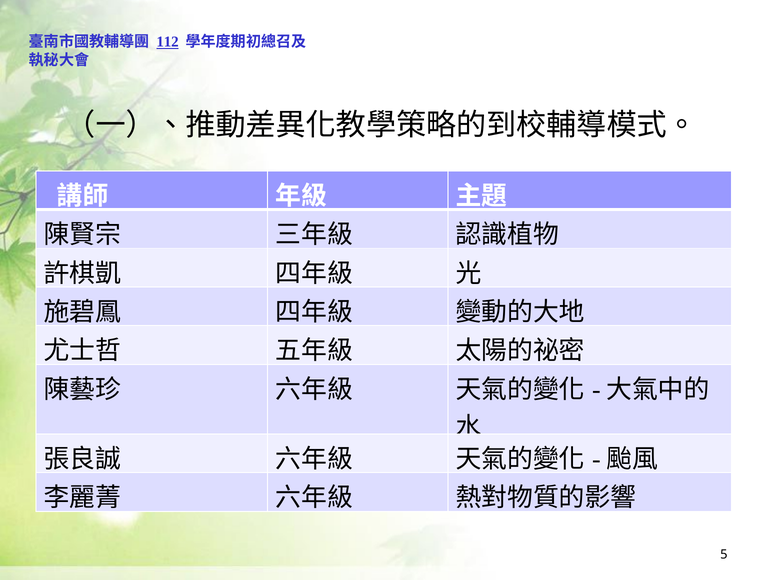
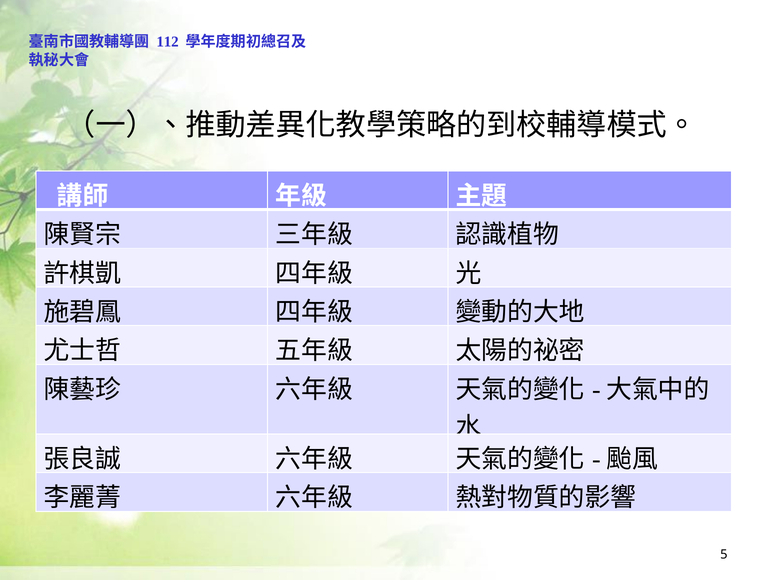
112 underline: present -> none (168, 42)
